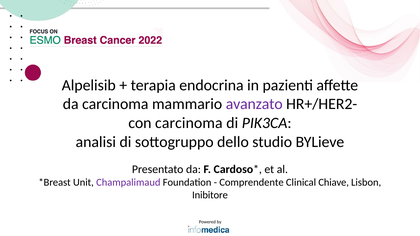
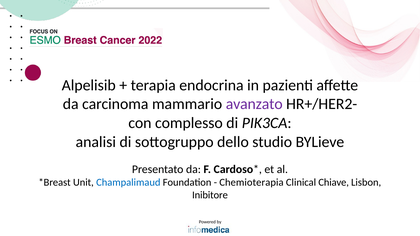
con carcinoma: carcinoma -> complesso (189, 123)
Champalimaud colour: purple -> blue (128, 183)
Comprendente: Comprendente -> Chemioterapia (251, 183)
